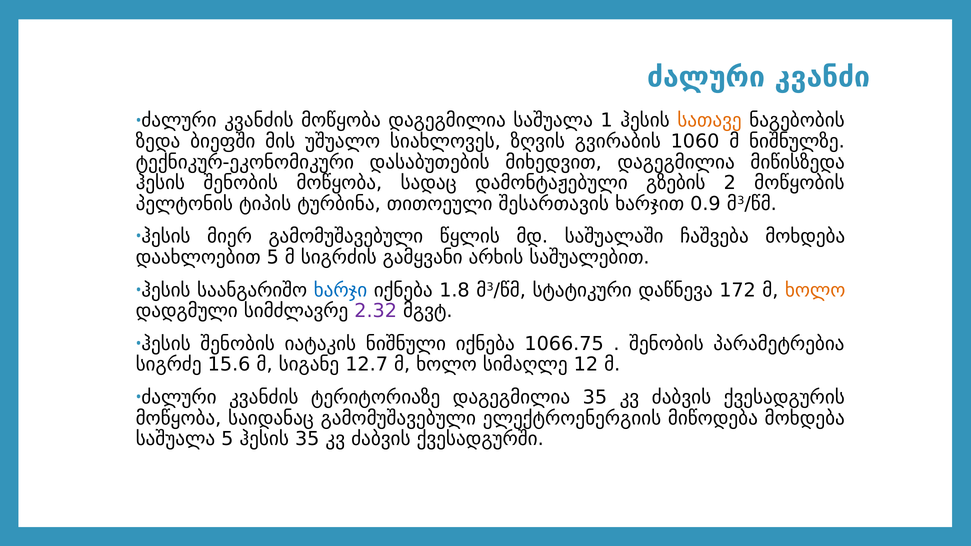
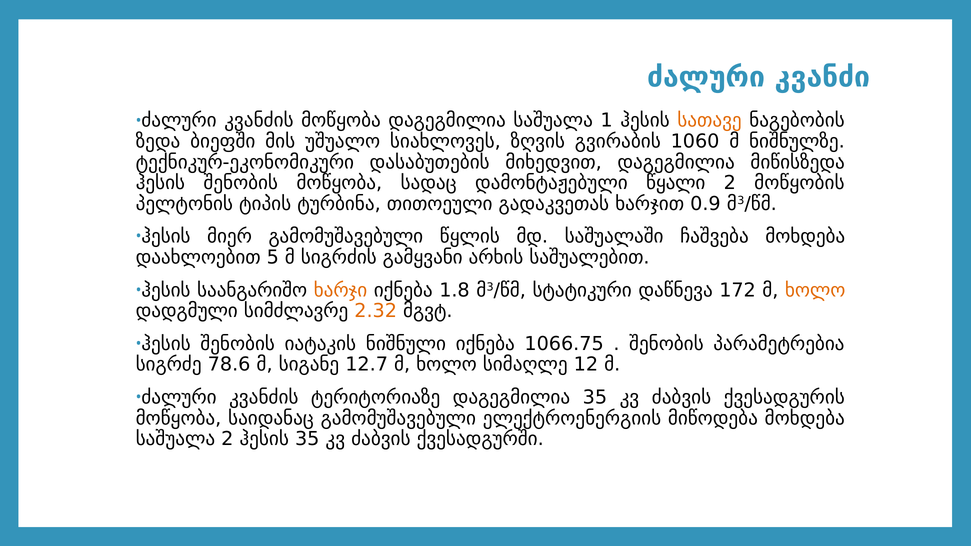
გზების: გზების -> წყალი (676, 183)
შესართავის: შესართავის -> გადაკვეთას (554, 204)
ხარჯი colour: blue -> orange (340, 290)
2.32 colour: purple -> orange (376, 311)
15.6: 15.6 -> 78.6 (229, 365)
საშუალა 5: 5 -> 2 (227, 439)
